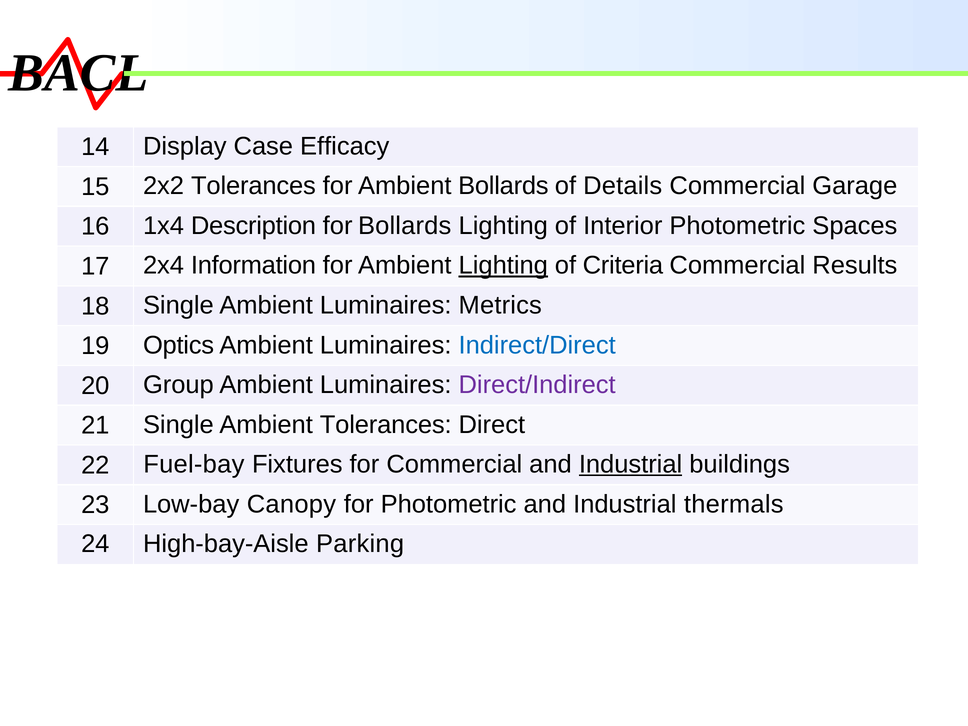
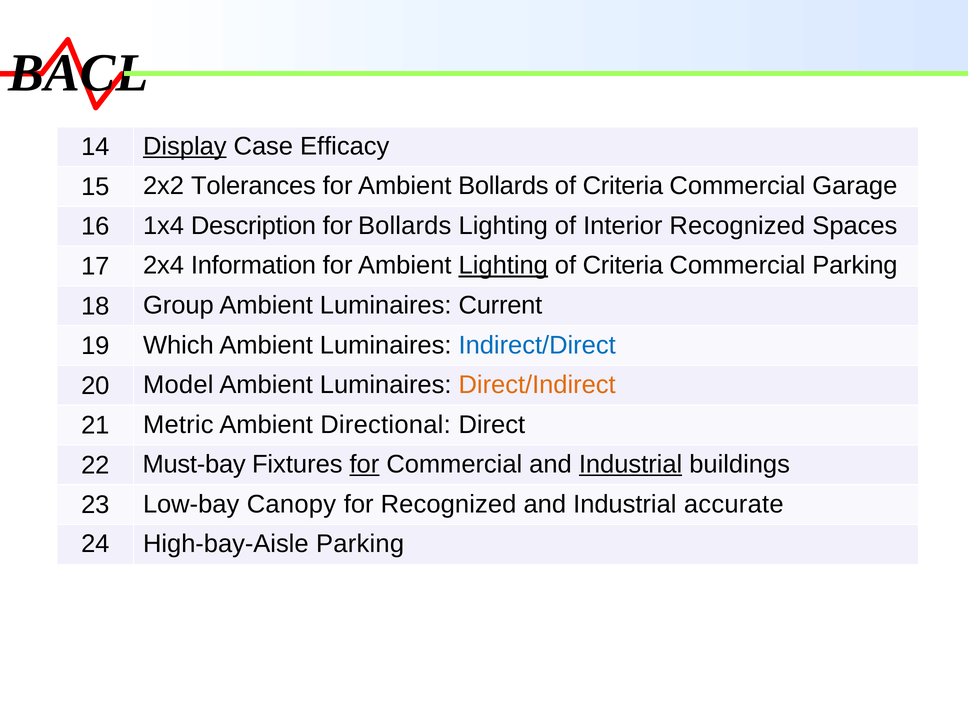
Display underline: none -> present (185, 146)
Details: Details -> Criteria (623, 186)
Interior Photometric: Photometric -> Recognized (737, 226)
Commercial Results: Results -> Parking (855, 266)
18 Single: Single -> Group (178, 305)
Metrics: Metrics -> Current (500, 305)
Optics: Optics -> Which (178, 345)
Group: Group -> Model (178, 385)
Direct/Indirect colour: purple -> orange (537, 385)
21 Single: Single -> Metric (178, 425)
Ambient Tolerances: Tolerances -> Directional (386, 425)
Fuel-bay: Fuel-bay -> Must-bay (194, 464)
for underline: none -> present (364, 464)
for Photometric: Photometric -> Recognized (449, 504)
thermals: thermals -> accurate (734, 504)
